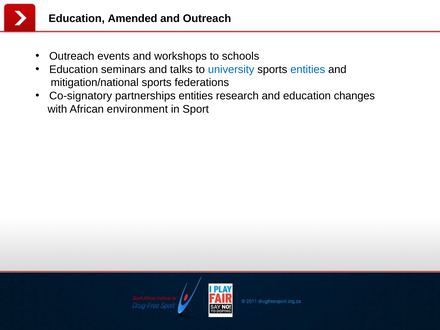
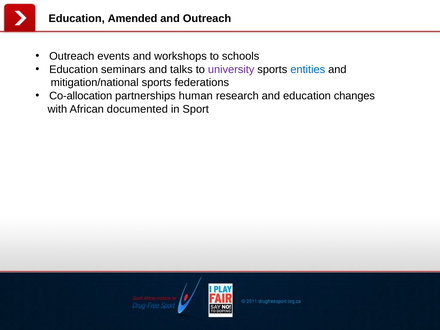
university colour: blue -> purple (231, 69)
Co-signatory: Co-signatory -> Co-allocation (81, 96)
partnerships entities: entities -> human (196, 96)
environment: environment -> documented (137, 109)
